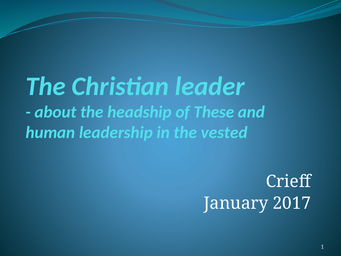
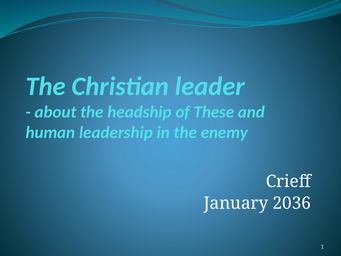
vested: vested -> enemy (224, 132)
2017: 2017 -> 2036 (292, 203)
